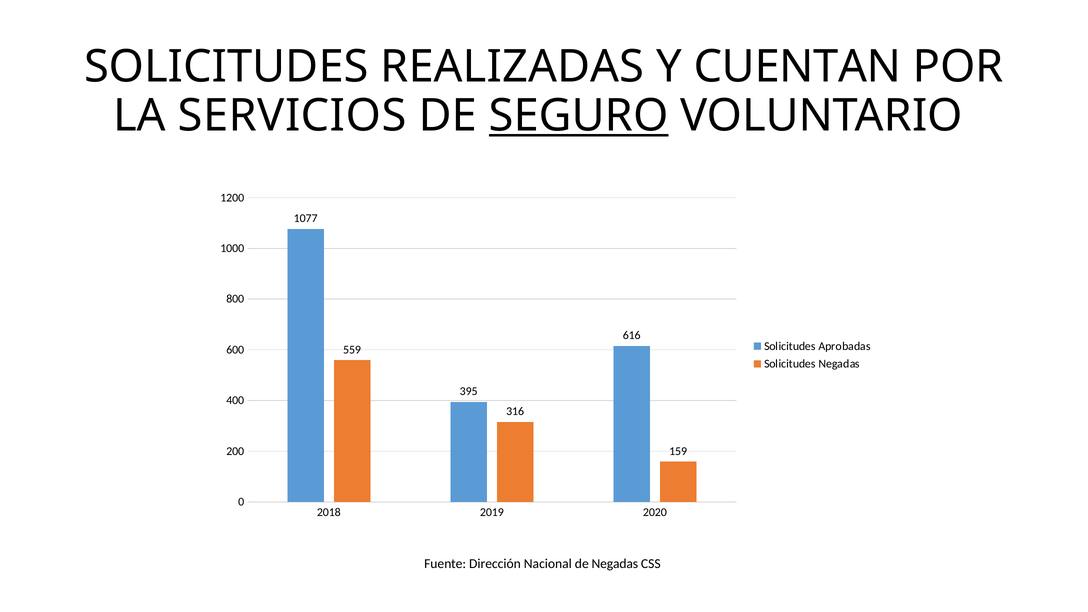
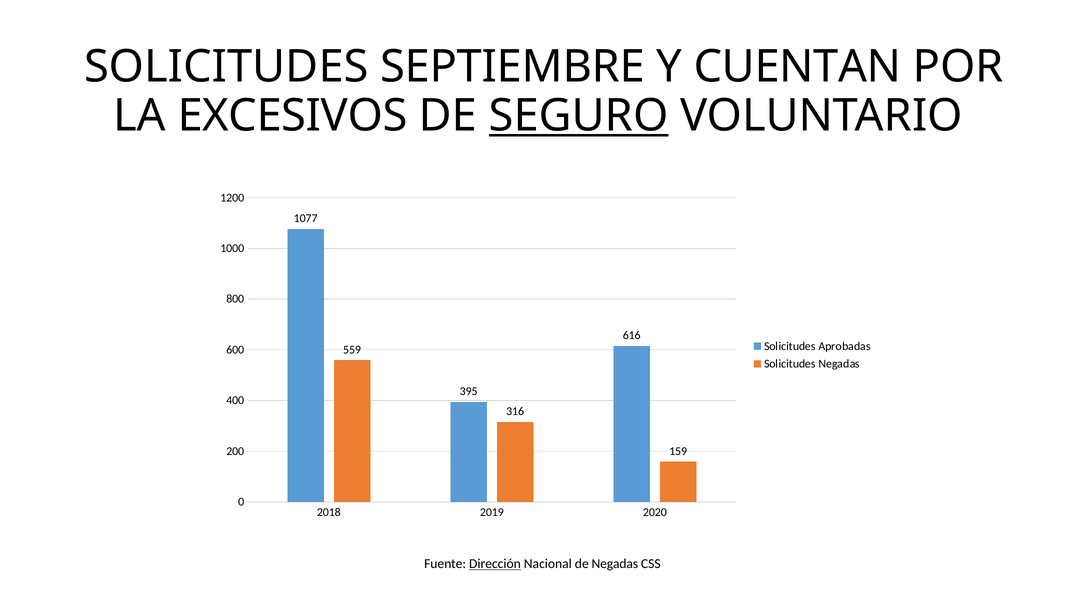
REALIZADAS: REALIZADAS -> SEPTIEMBRE (513, 67)
SERVICIOS: SERVICIOS -> EXCESIVOS (293, 116)
Dirección underline: none -> present (495, 564)
